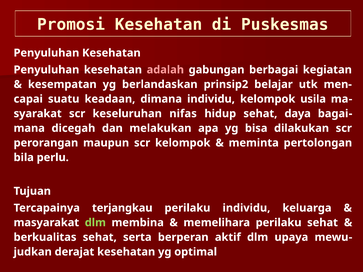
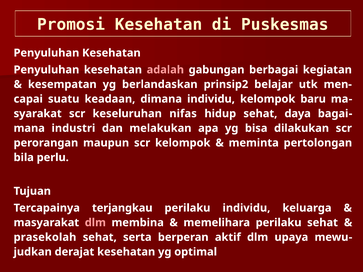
usila: usila -> baru (313, 99)
dicegah: dicegah -> industri (73, 128)
dlm colour: light green -> pink (95, 223)
berkualitas: berkualitas -> prasekolah (45, 237)
